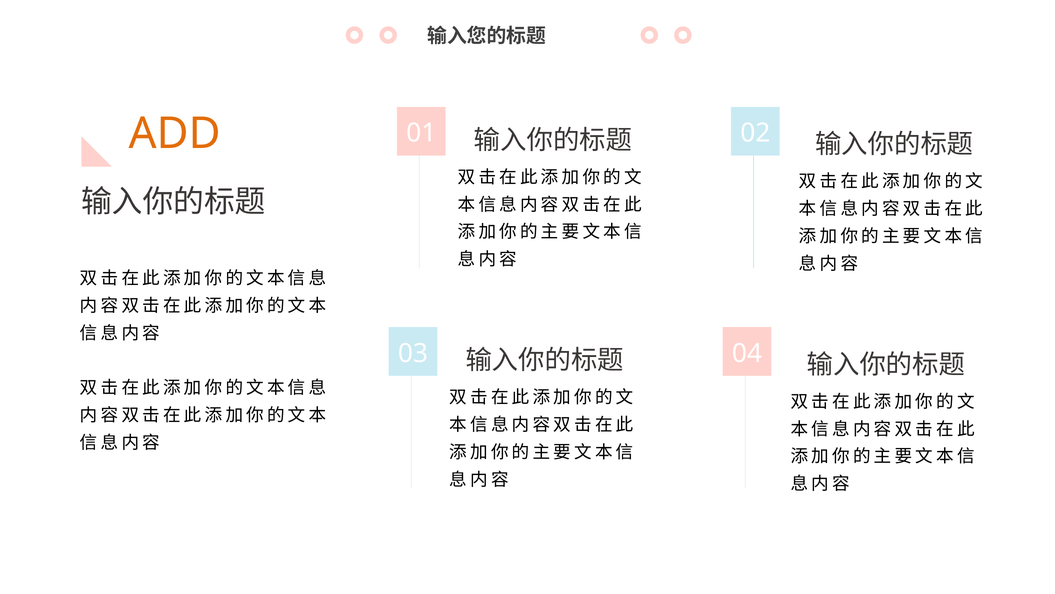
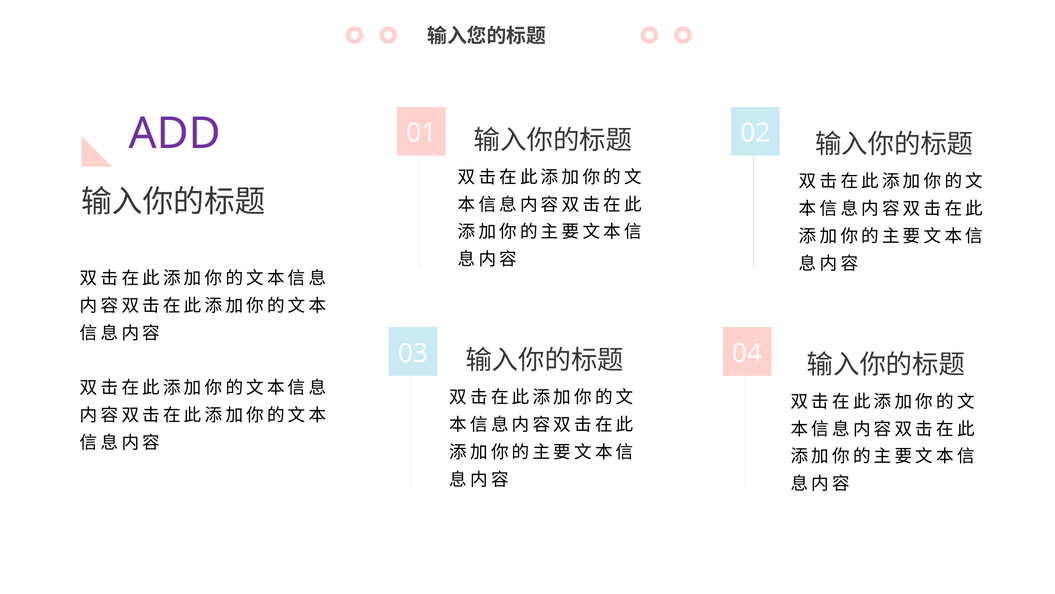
ADD colour: orange -> purple (175, 133)
